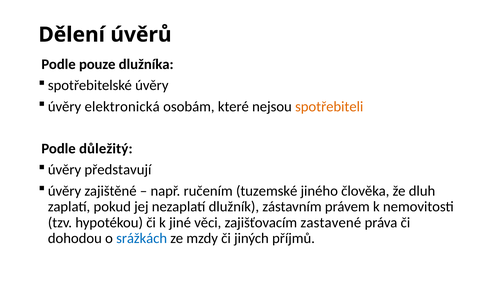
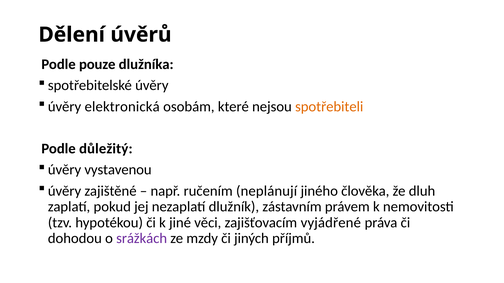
představují: představují -> vystavenou (118, 170)
tuzemské: tuzemské -> neplánují (267, 191)
zastavené: zastavené -> vyjádřené (331, 223)
srážkách colour: blue -> purple (142, 239)
